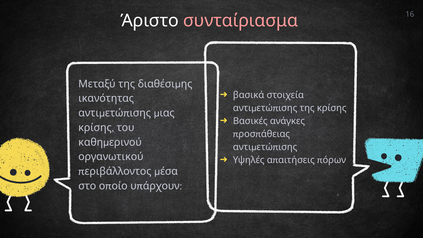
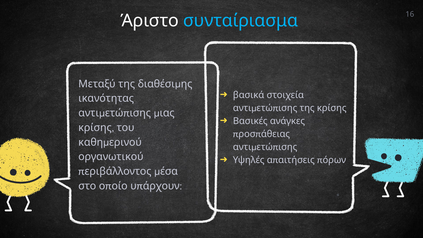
συνταίριασμα colour: pink -> light blue (241, 21)
